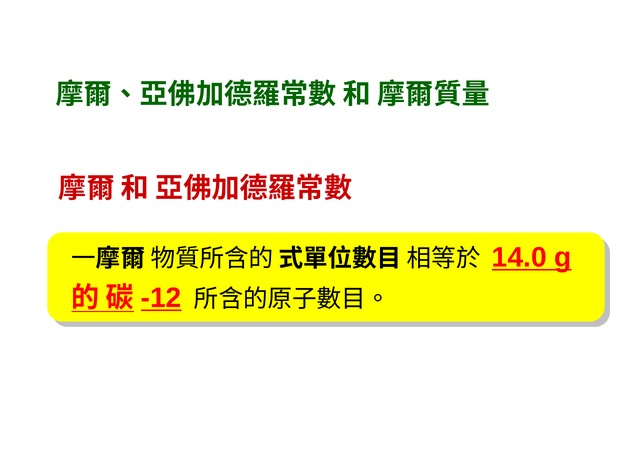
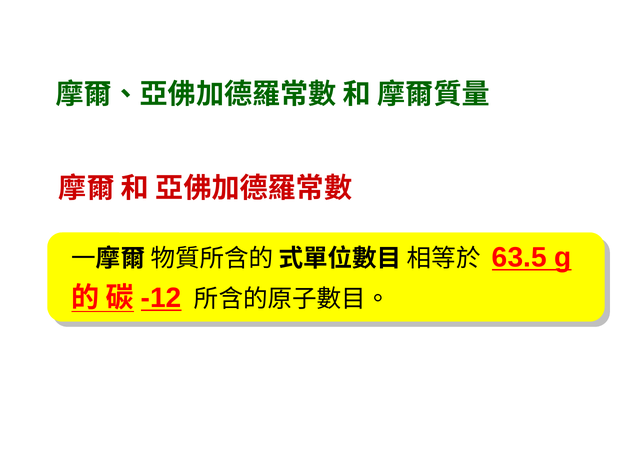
14.0: 14.0 -> 63.5 (519, 258)
